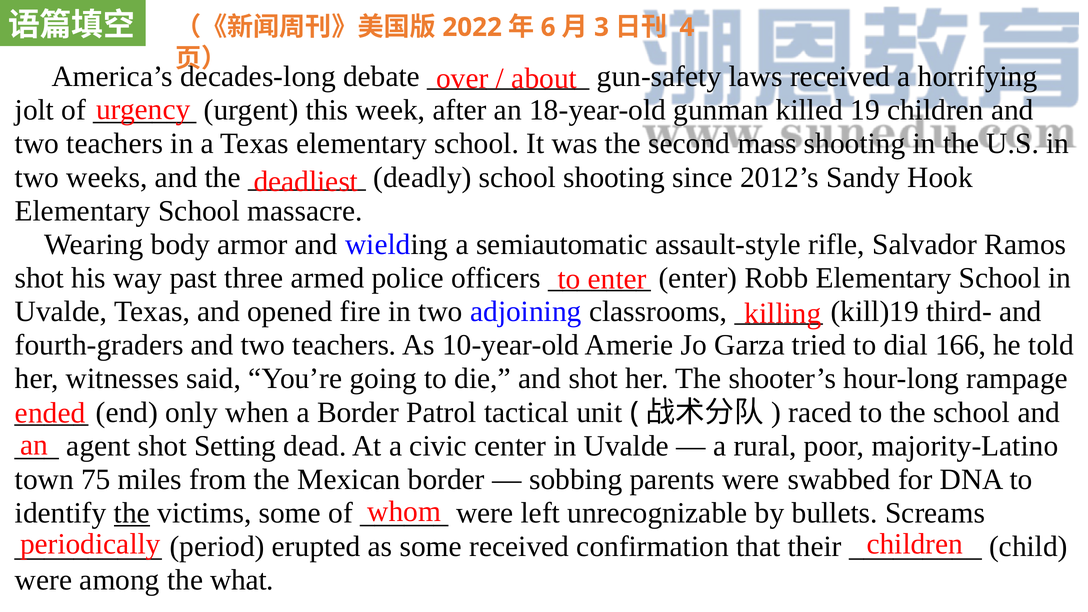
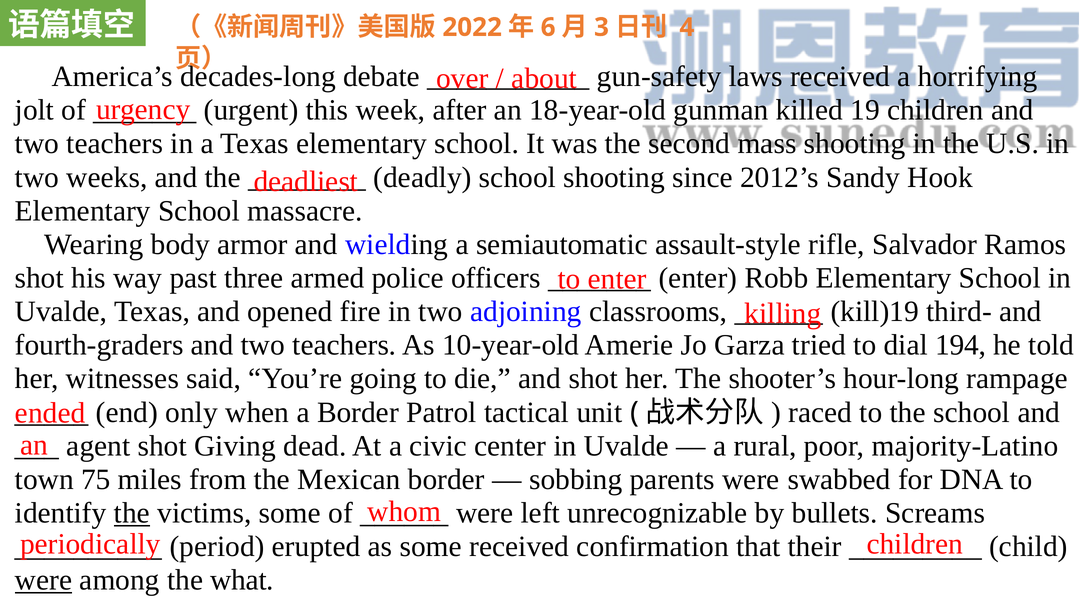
166: 166 -> 194 (961, 345)
Setting: Setting -> Giving (235, 446)
were underline: none -> present (43, 580)
